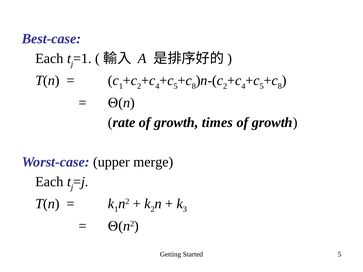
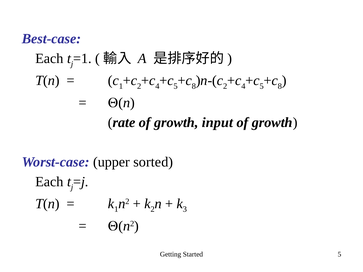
times: times -> input (217, 123)
merge: merge -> sorted (153, 162)
